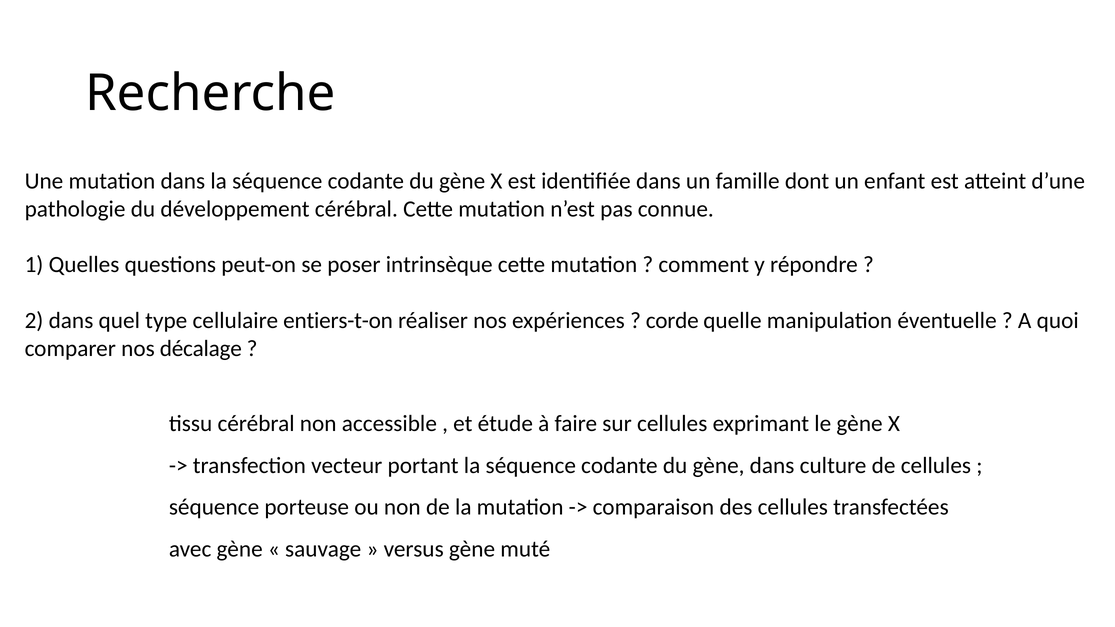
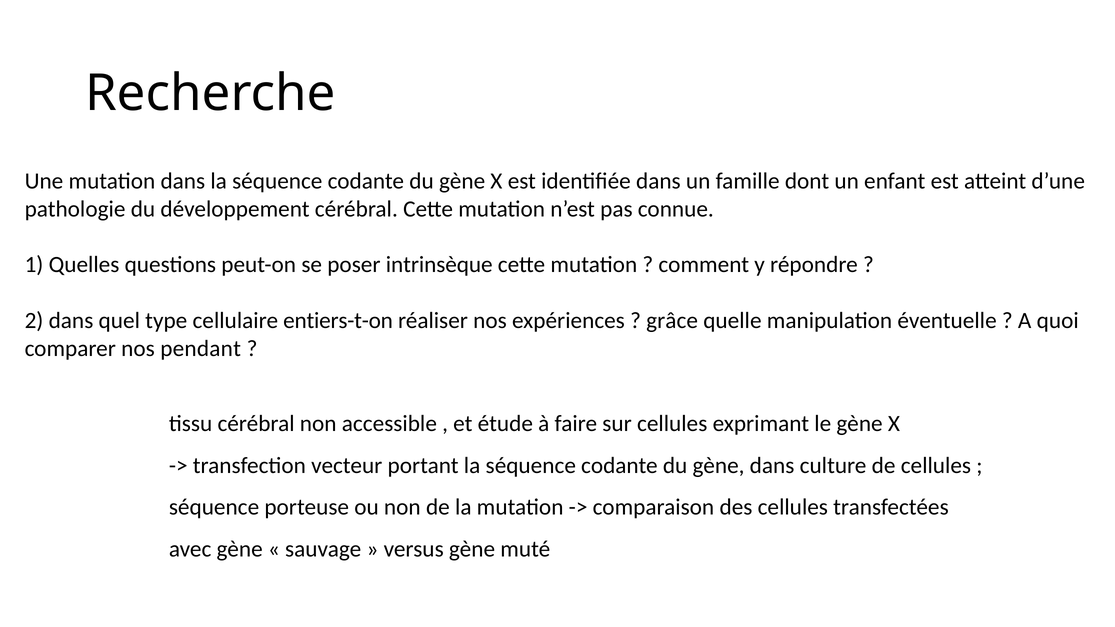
corde: corde -> grâce (672, 321)
décalage: décalage -> pendant (201, 349)
